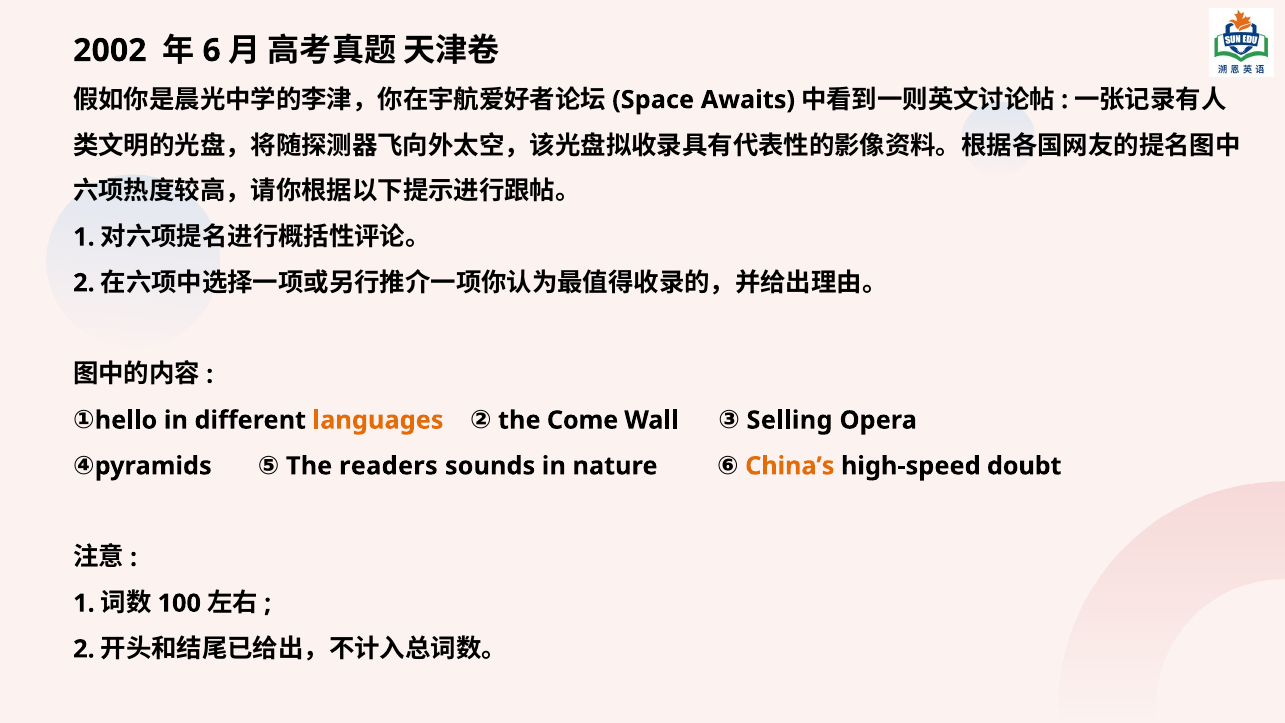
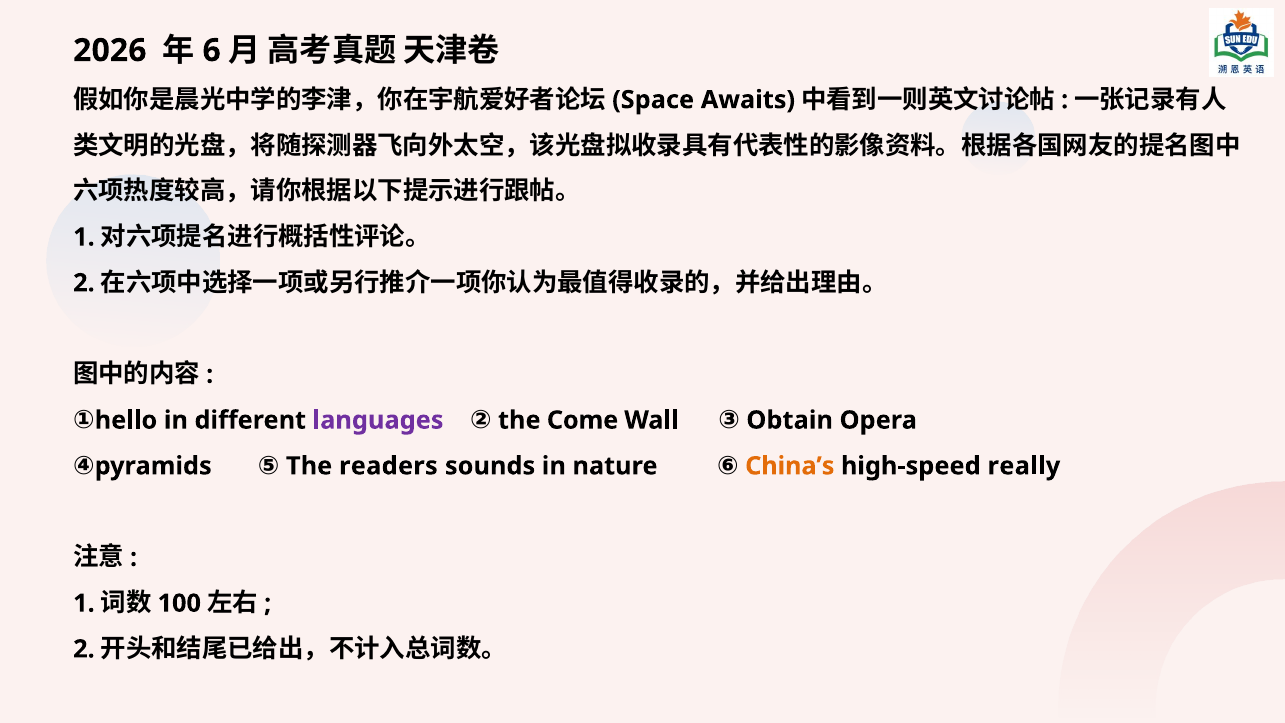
2002: 2002 -> 2026 (110, 51)
languages colour: orange -> purple (378, 420)
Selling: Selling -> Obtain (790, 420)
doubt: doubt -> really (1024, 466)
